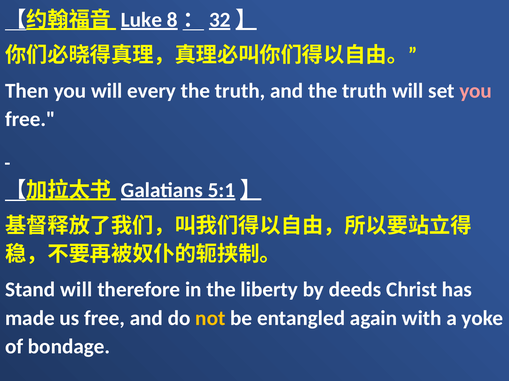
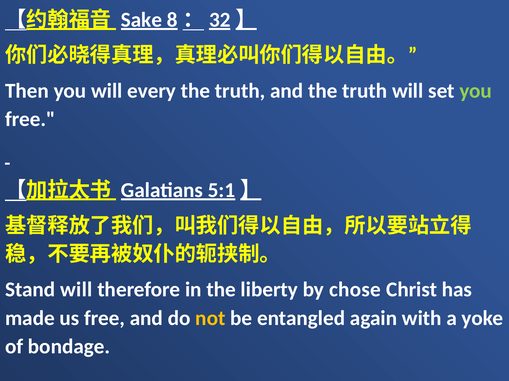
Luke: Luke -> Sake (142, 20)
you colour: pink -> light green (476, 91)
deeds: deeds -> chose (355, 290)
